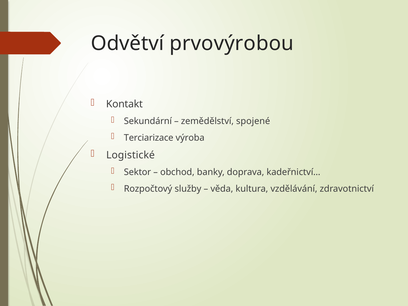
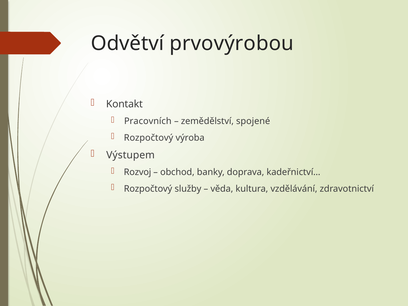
Sekundární: Sekundární -> Pracovních (148, 121)
Terciarizace: Terciarizace -> Rozpočtový (149, 138)
Logistické: Logistické -> Výstupem (131, 155)
Sektor: Sektor -> Rozvoj (138, 172)
